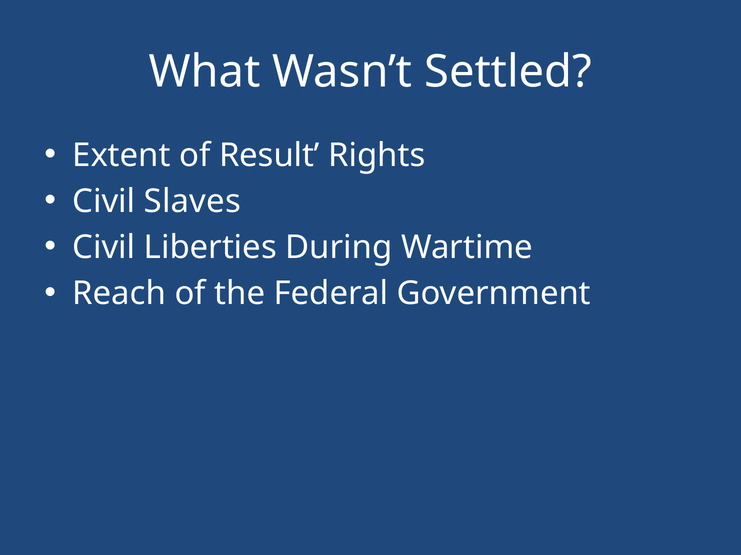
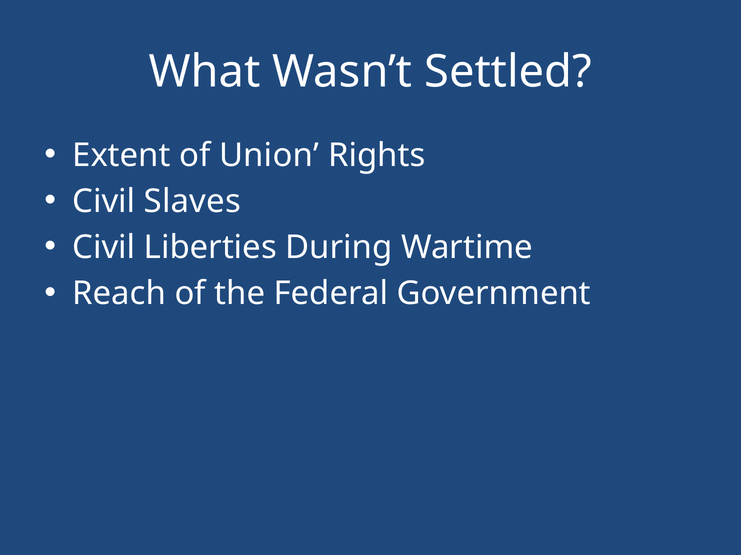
Result: Result -> Union (269, 155)
